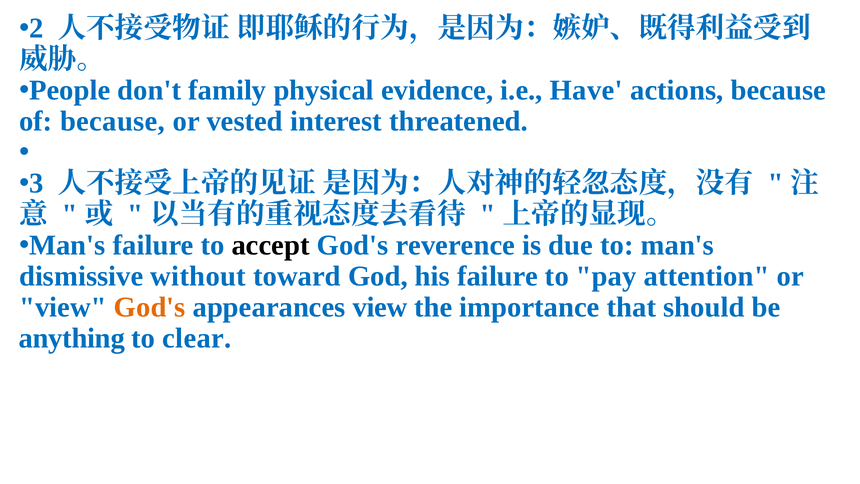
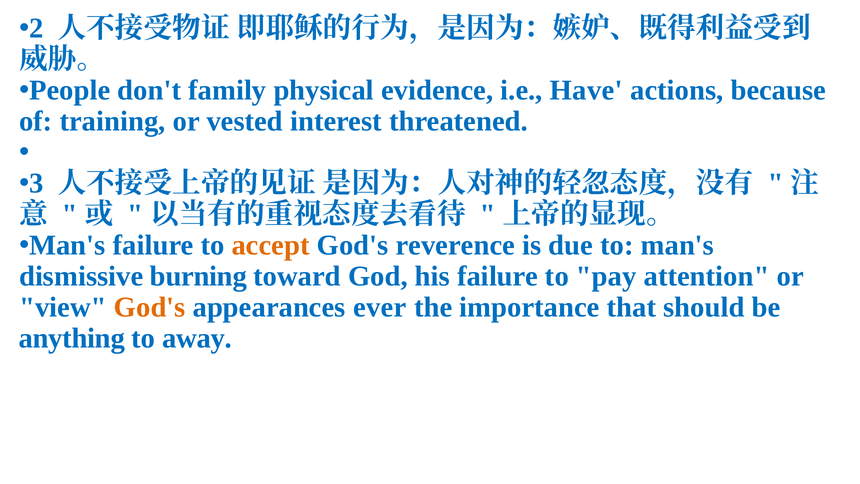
of because: because -> training (113, 121)
accept colour: black -> orange (271, 245)
without: without -> burning (198, 276)
appearances view: view -> ever (380, 307)
clear: clear -> away (197, 338)
